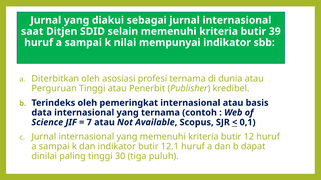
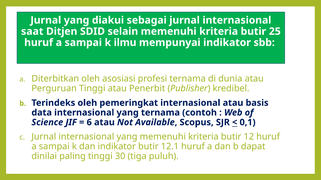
39: 39 -> 25 (275, 31)
nilai: nilai -> ilmu (125, 43)
7: 7 -> 6 (89, 123)
